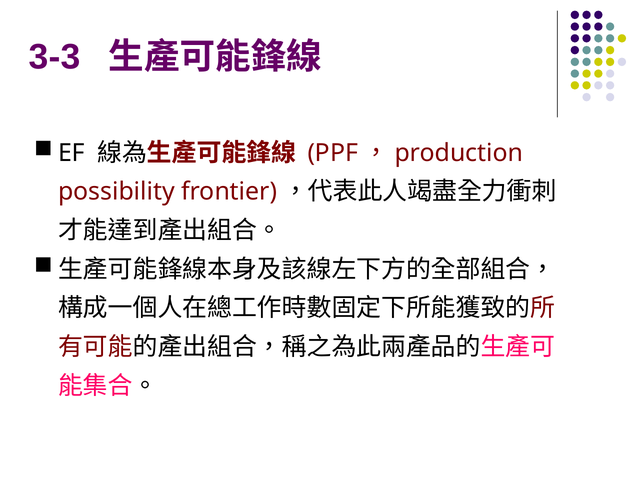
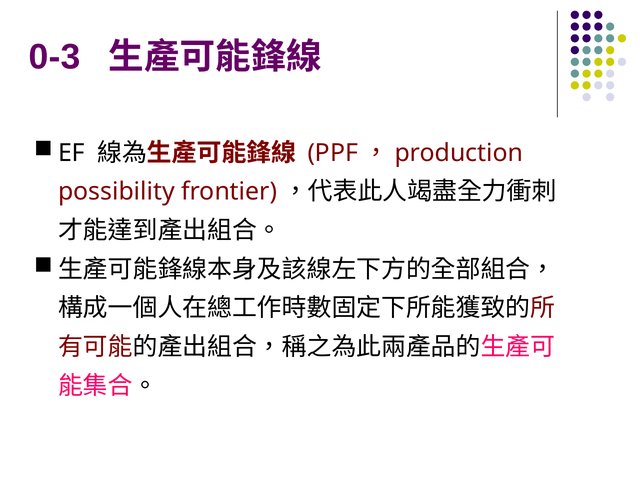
3-3: 3-3 -> 0-3 (55, 57)
